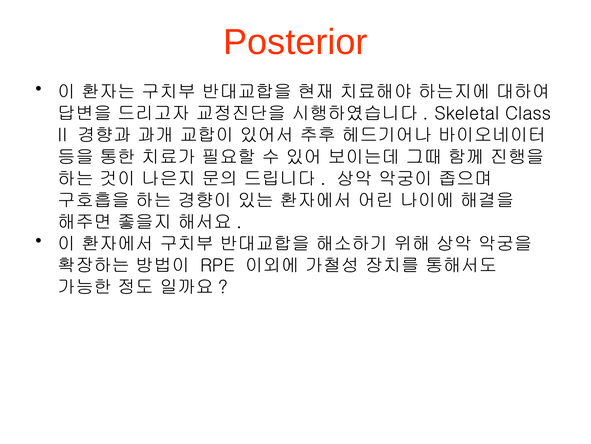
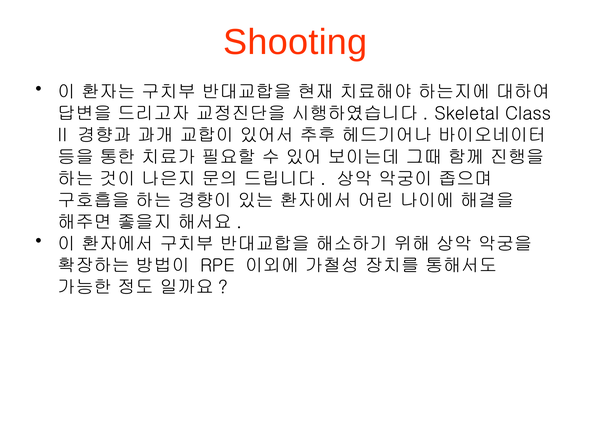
Posterior: Posterior -> Shooting (295, 42)
